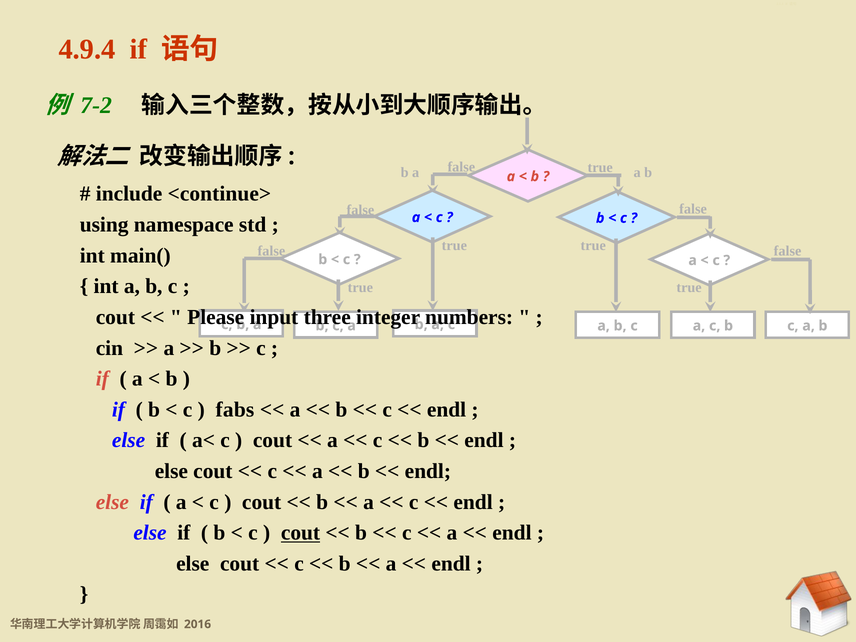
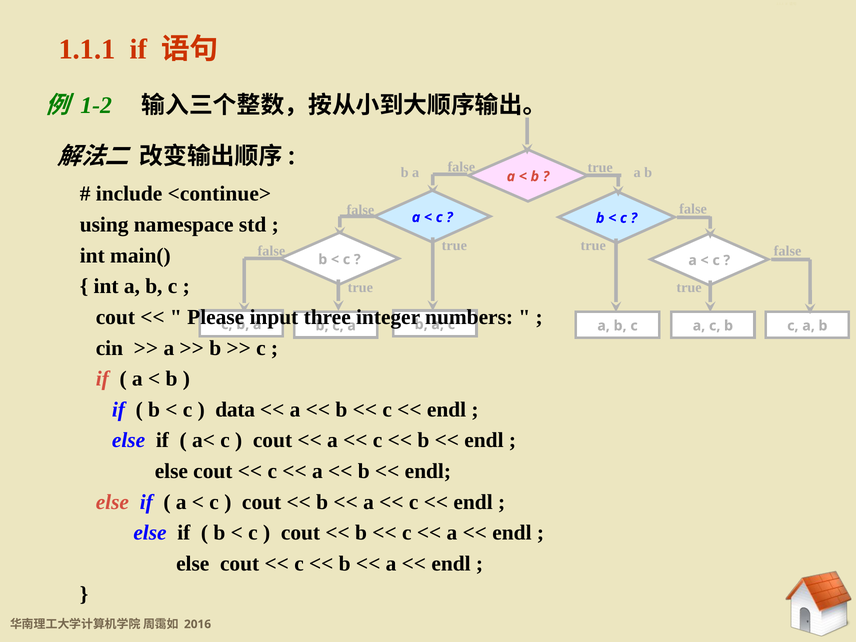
4.9.4: 4.9.4 -> 1.1.1 (87, 49)
7-2: 7-2 -> 1-2 (96, 105)
fabs: fabs -> data (235, 410)
cout underline: present -> none (301, 533)
